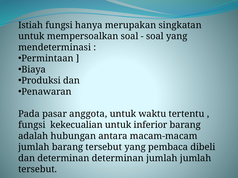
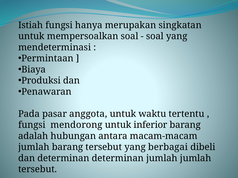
kekecualian: kekecualian -> mendorong (76, 125)
pembaca: pembaca -> berbagai (168, 147)
